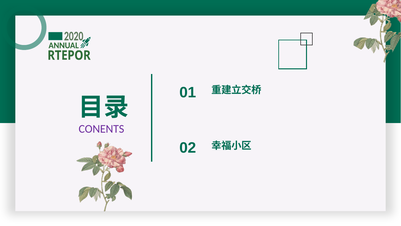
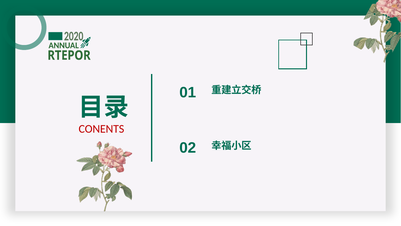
CONENTS colour: purple -> red (101, 129)
